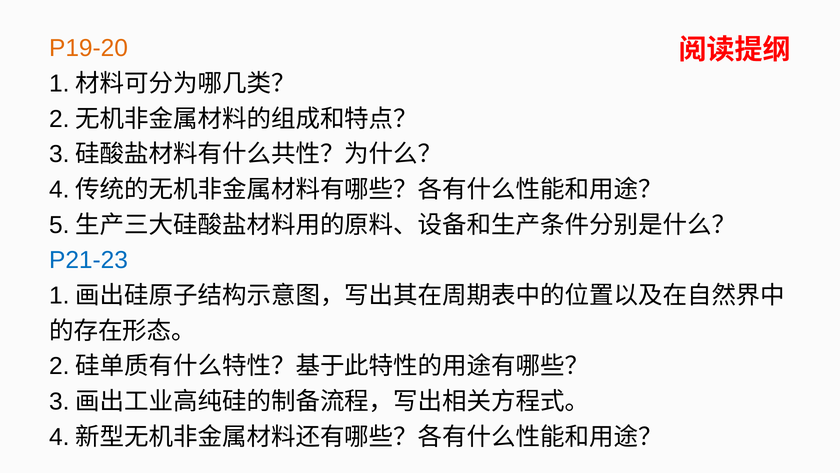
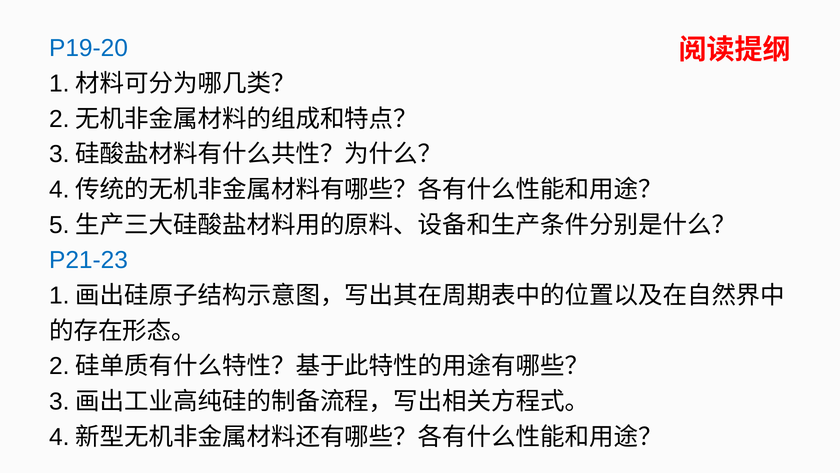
P19-20 colour: orange -> blue (89, 48)
